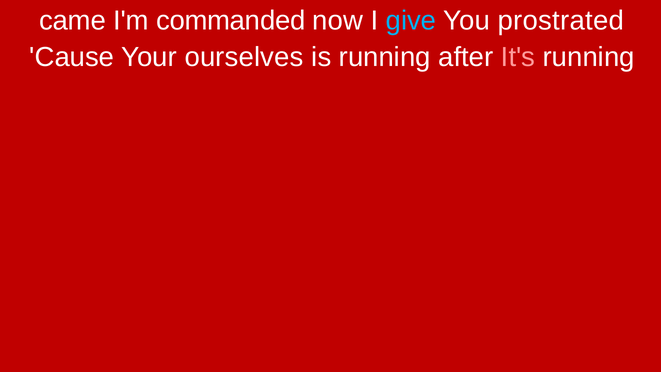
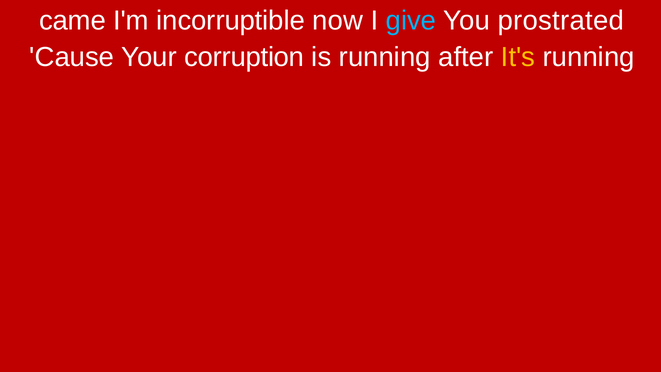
commanded: commanded -> incorruptible (231, 20)
ourselves: ourselves -> corruption (244, 57)
It's colour: pink -> yellow (518, 57)
